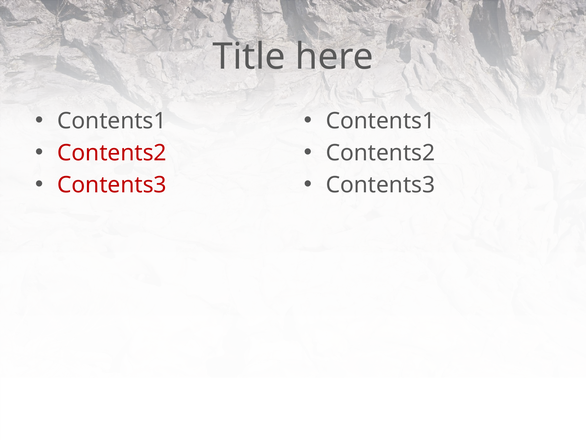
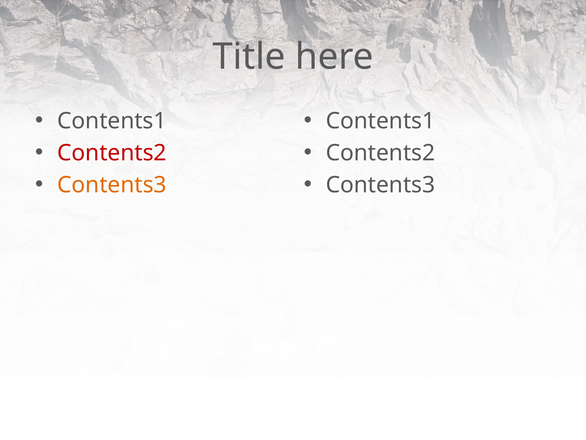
Contents3 colour: red -> orange (112, 185)
